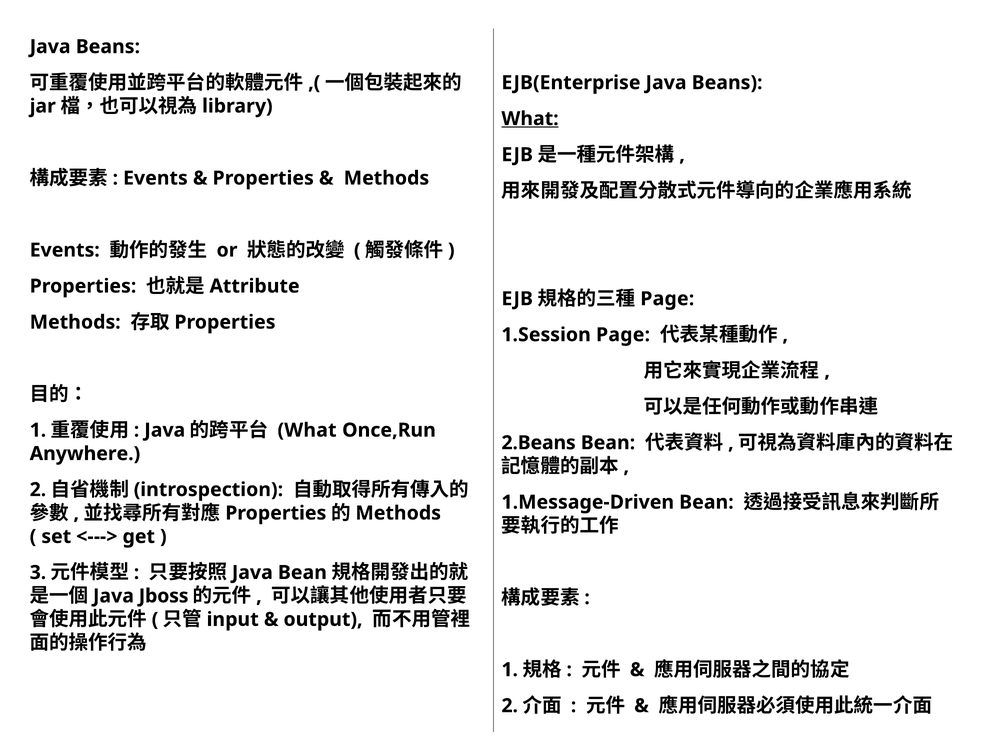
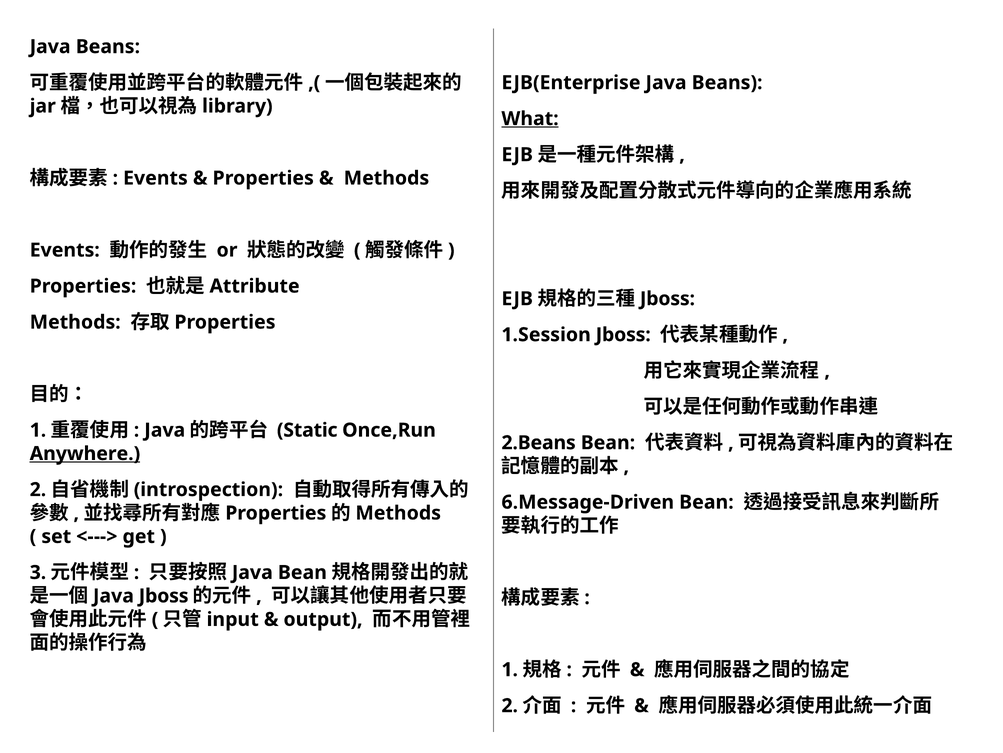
Page: Page -> Jboss (667, 298)
1.Session Page: Page -> Jboss (623, 334)
What: What -> Static (307, 430)
Anywhere underline: none -> present (85, 453)
1.Message-Driven: 1.Message-Driven -> 6.Message-Driven (588, 502)
